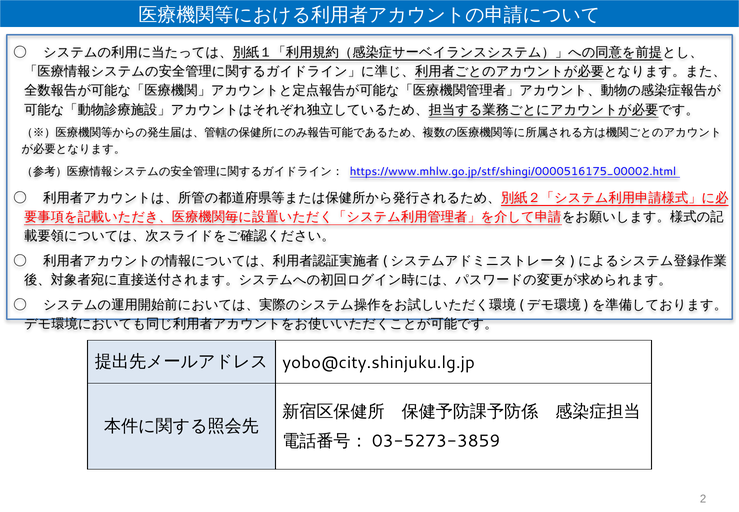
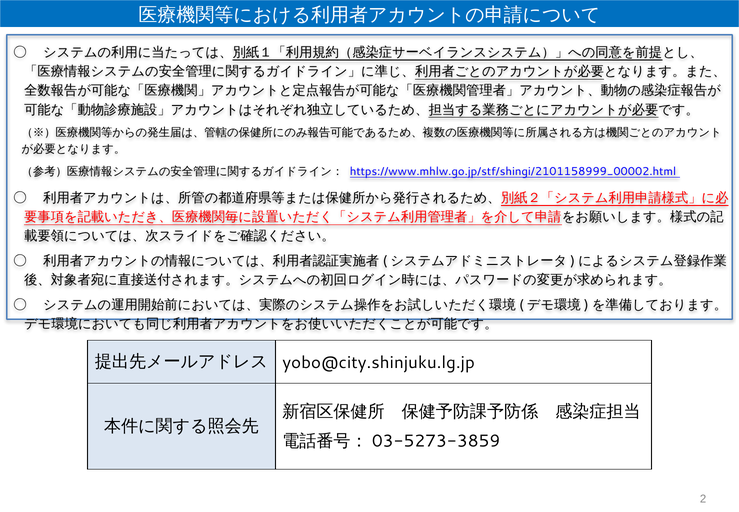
https://www.mhlw.go.jp/stf/shingi/0000516175_00002.html: https://www.mhlw.go.jp/stf/shingi/0000516175_00002.html -> https://www.mhlw.go.jp/stf/shingi/2101158999_00002.html (513, 172)
